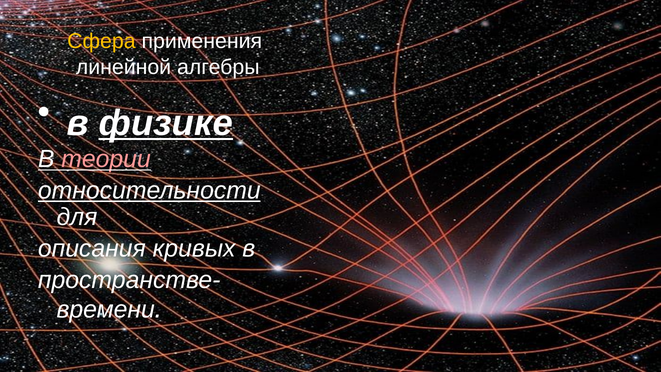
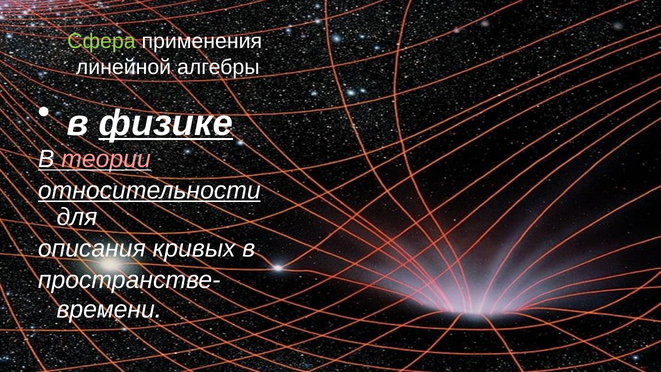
Сфера colour: yellow -> light green (101, 41)
